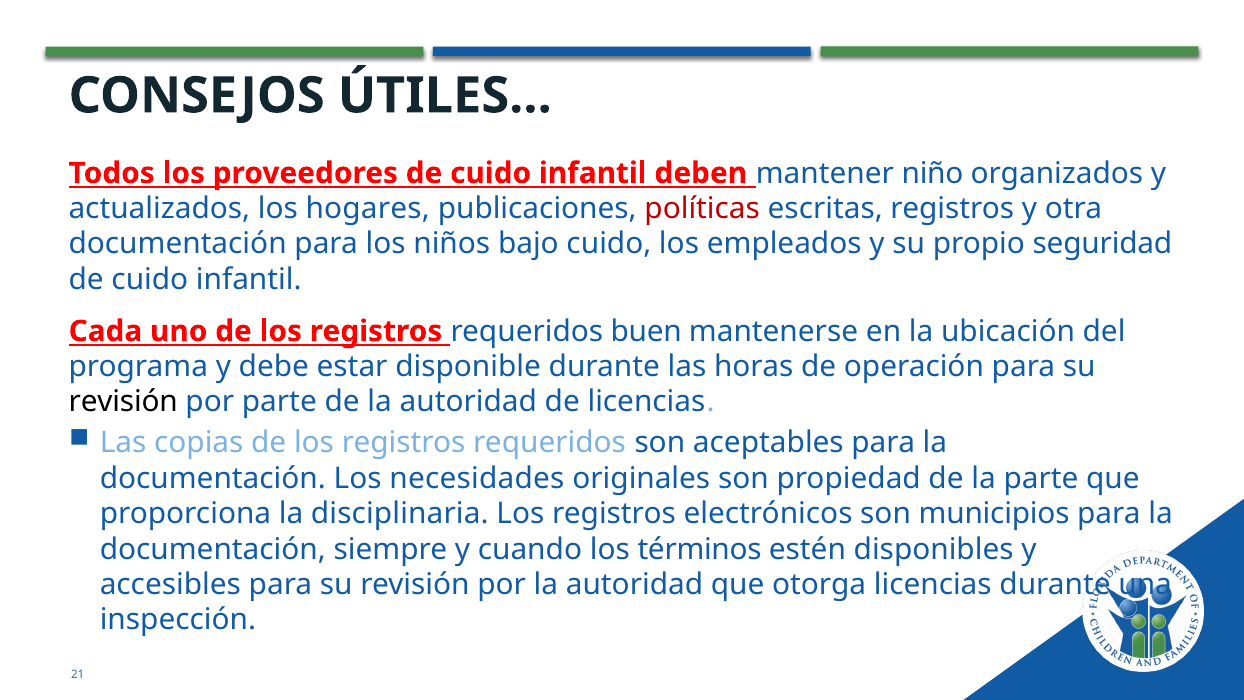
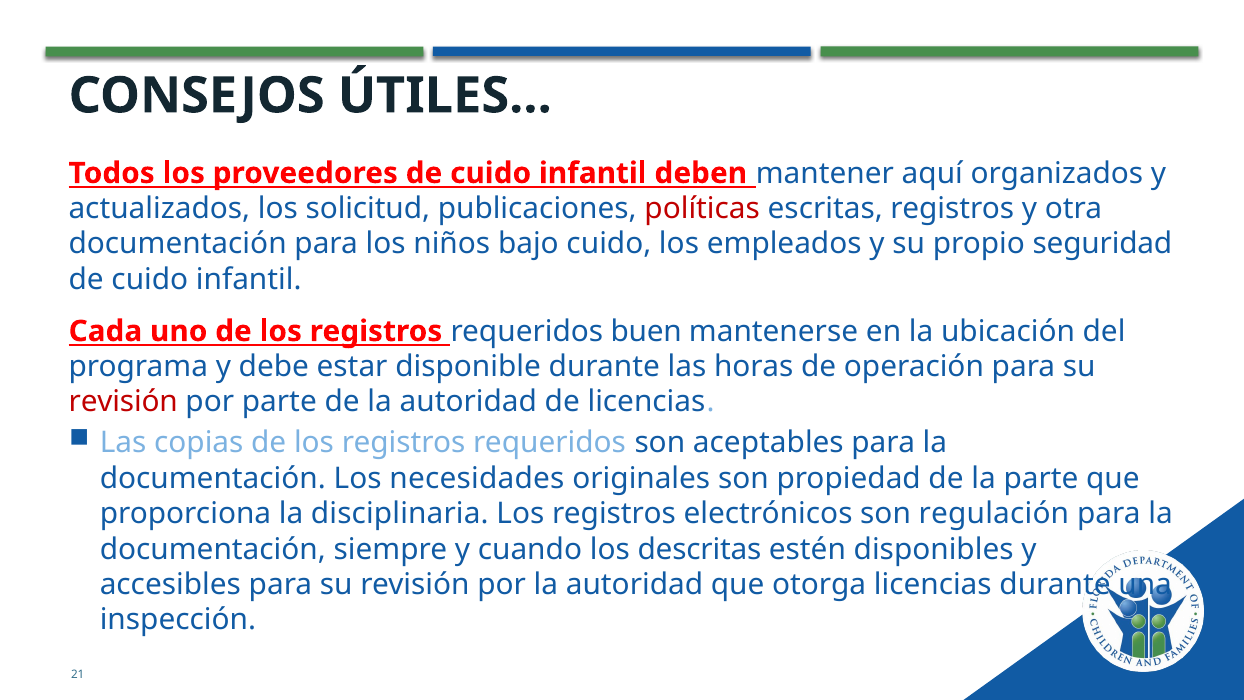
niño: niño -> aquí (932, 173)
hogares: hogares -> solicitud (368, 209)
revisión colour: black -> red (123, 402)
municipios: municipios -> regulación (994, 514)
términos: términos -> descritas (699, 549)
